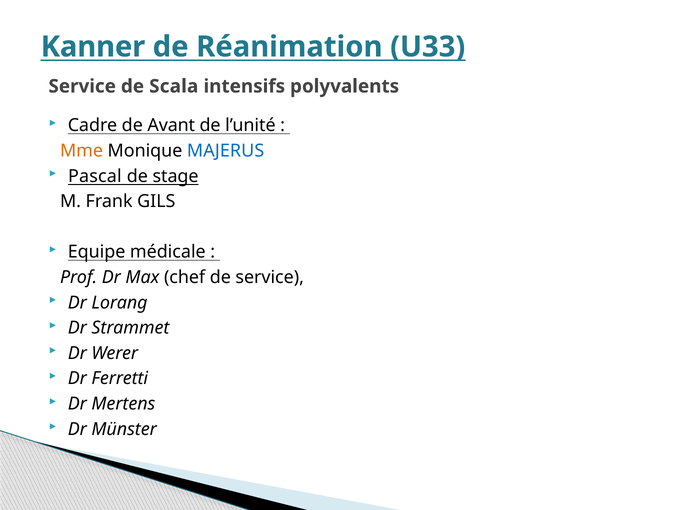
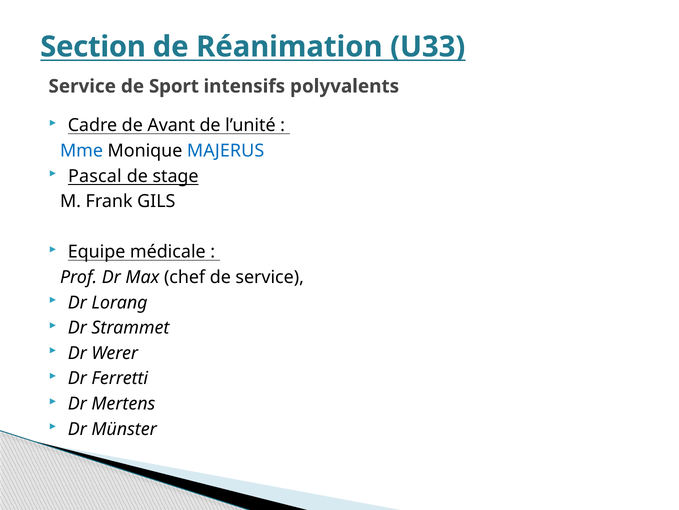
Kanner: Kanner -> Section (93, 47)
Scala: Scala -> Sport (174, 86)
Mme colour: orange -> blue (82, 151)
